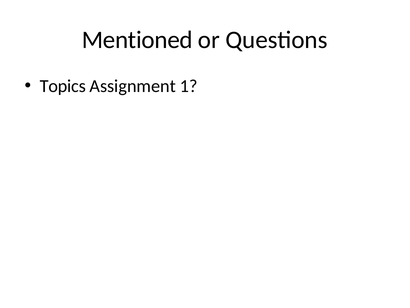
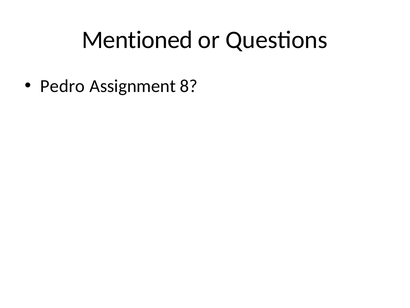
Topics: Topics -> Pedro (63, 86)
1: 1 -> 8 (189, 86)
